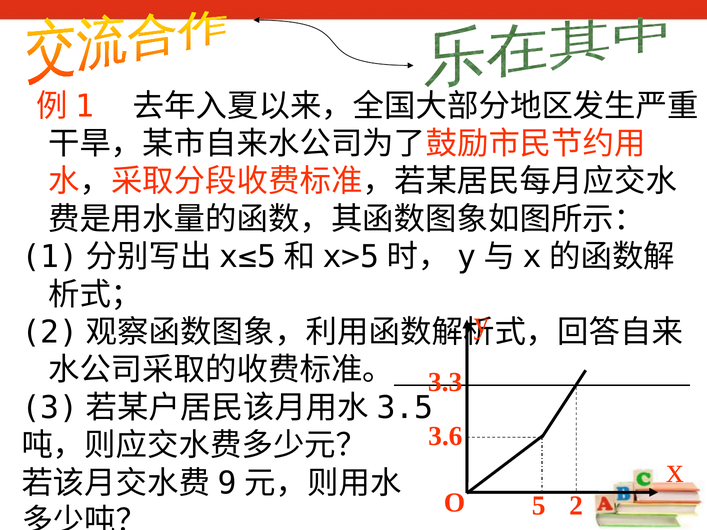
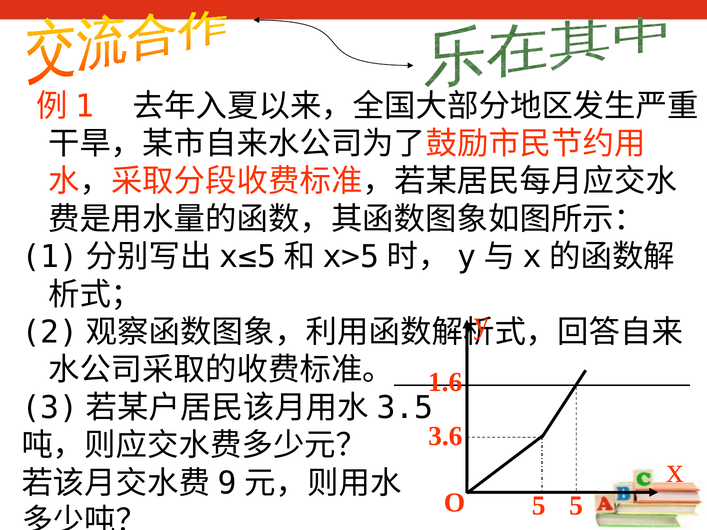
3.3: 3.3 -> 1.6 (445, 382)
5 2: 2 -> 5 (576, 506)
